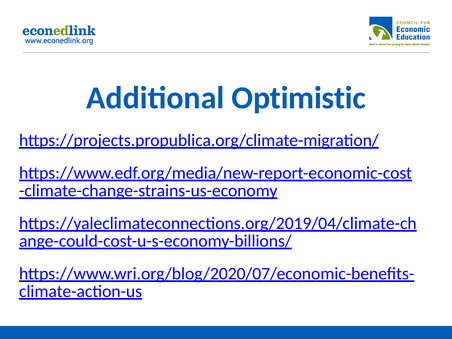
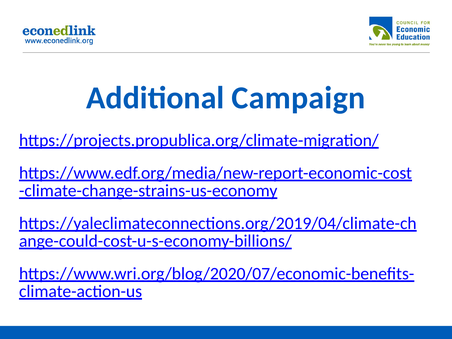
Optimistic: Optimistic -> Campaign (298, 98)
